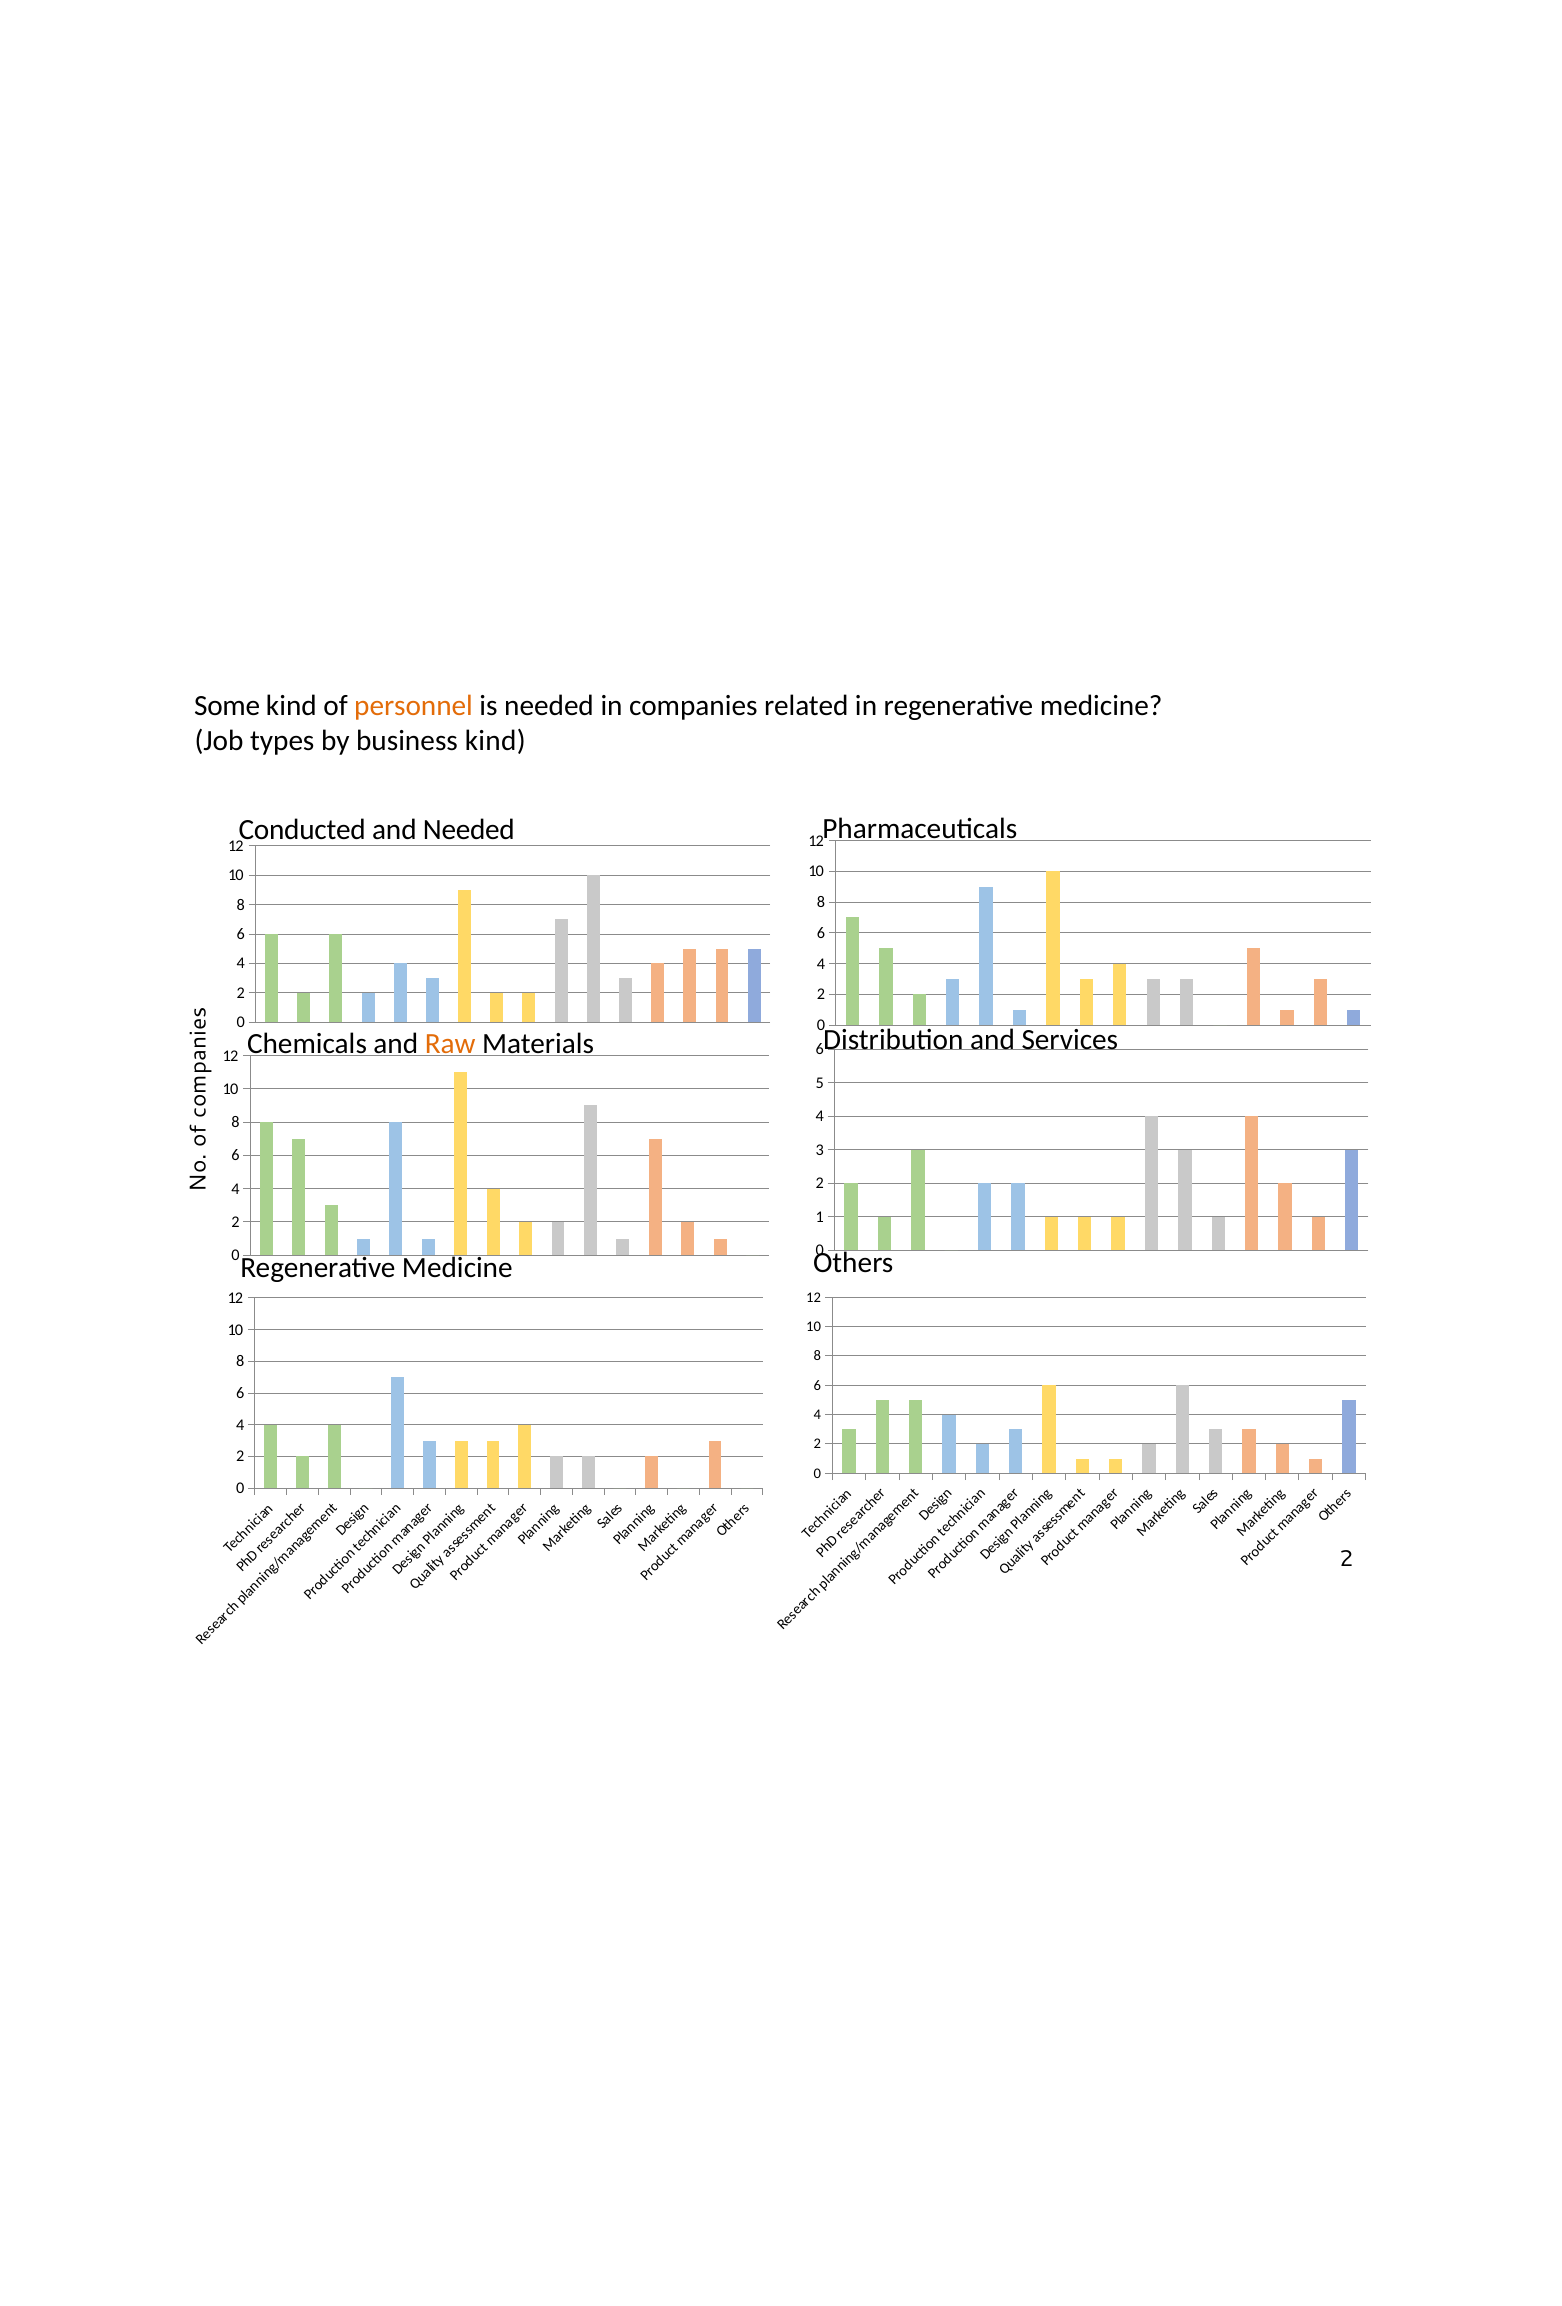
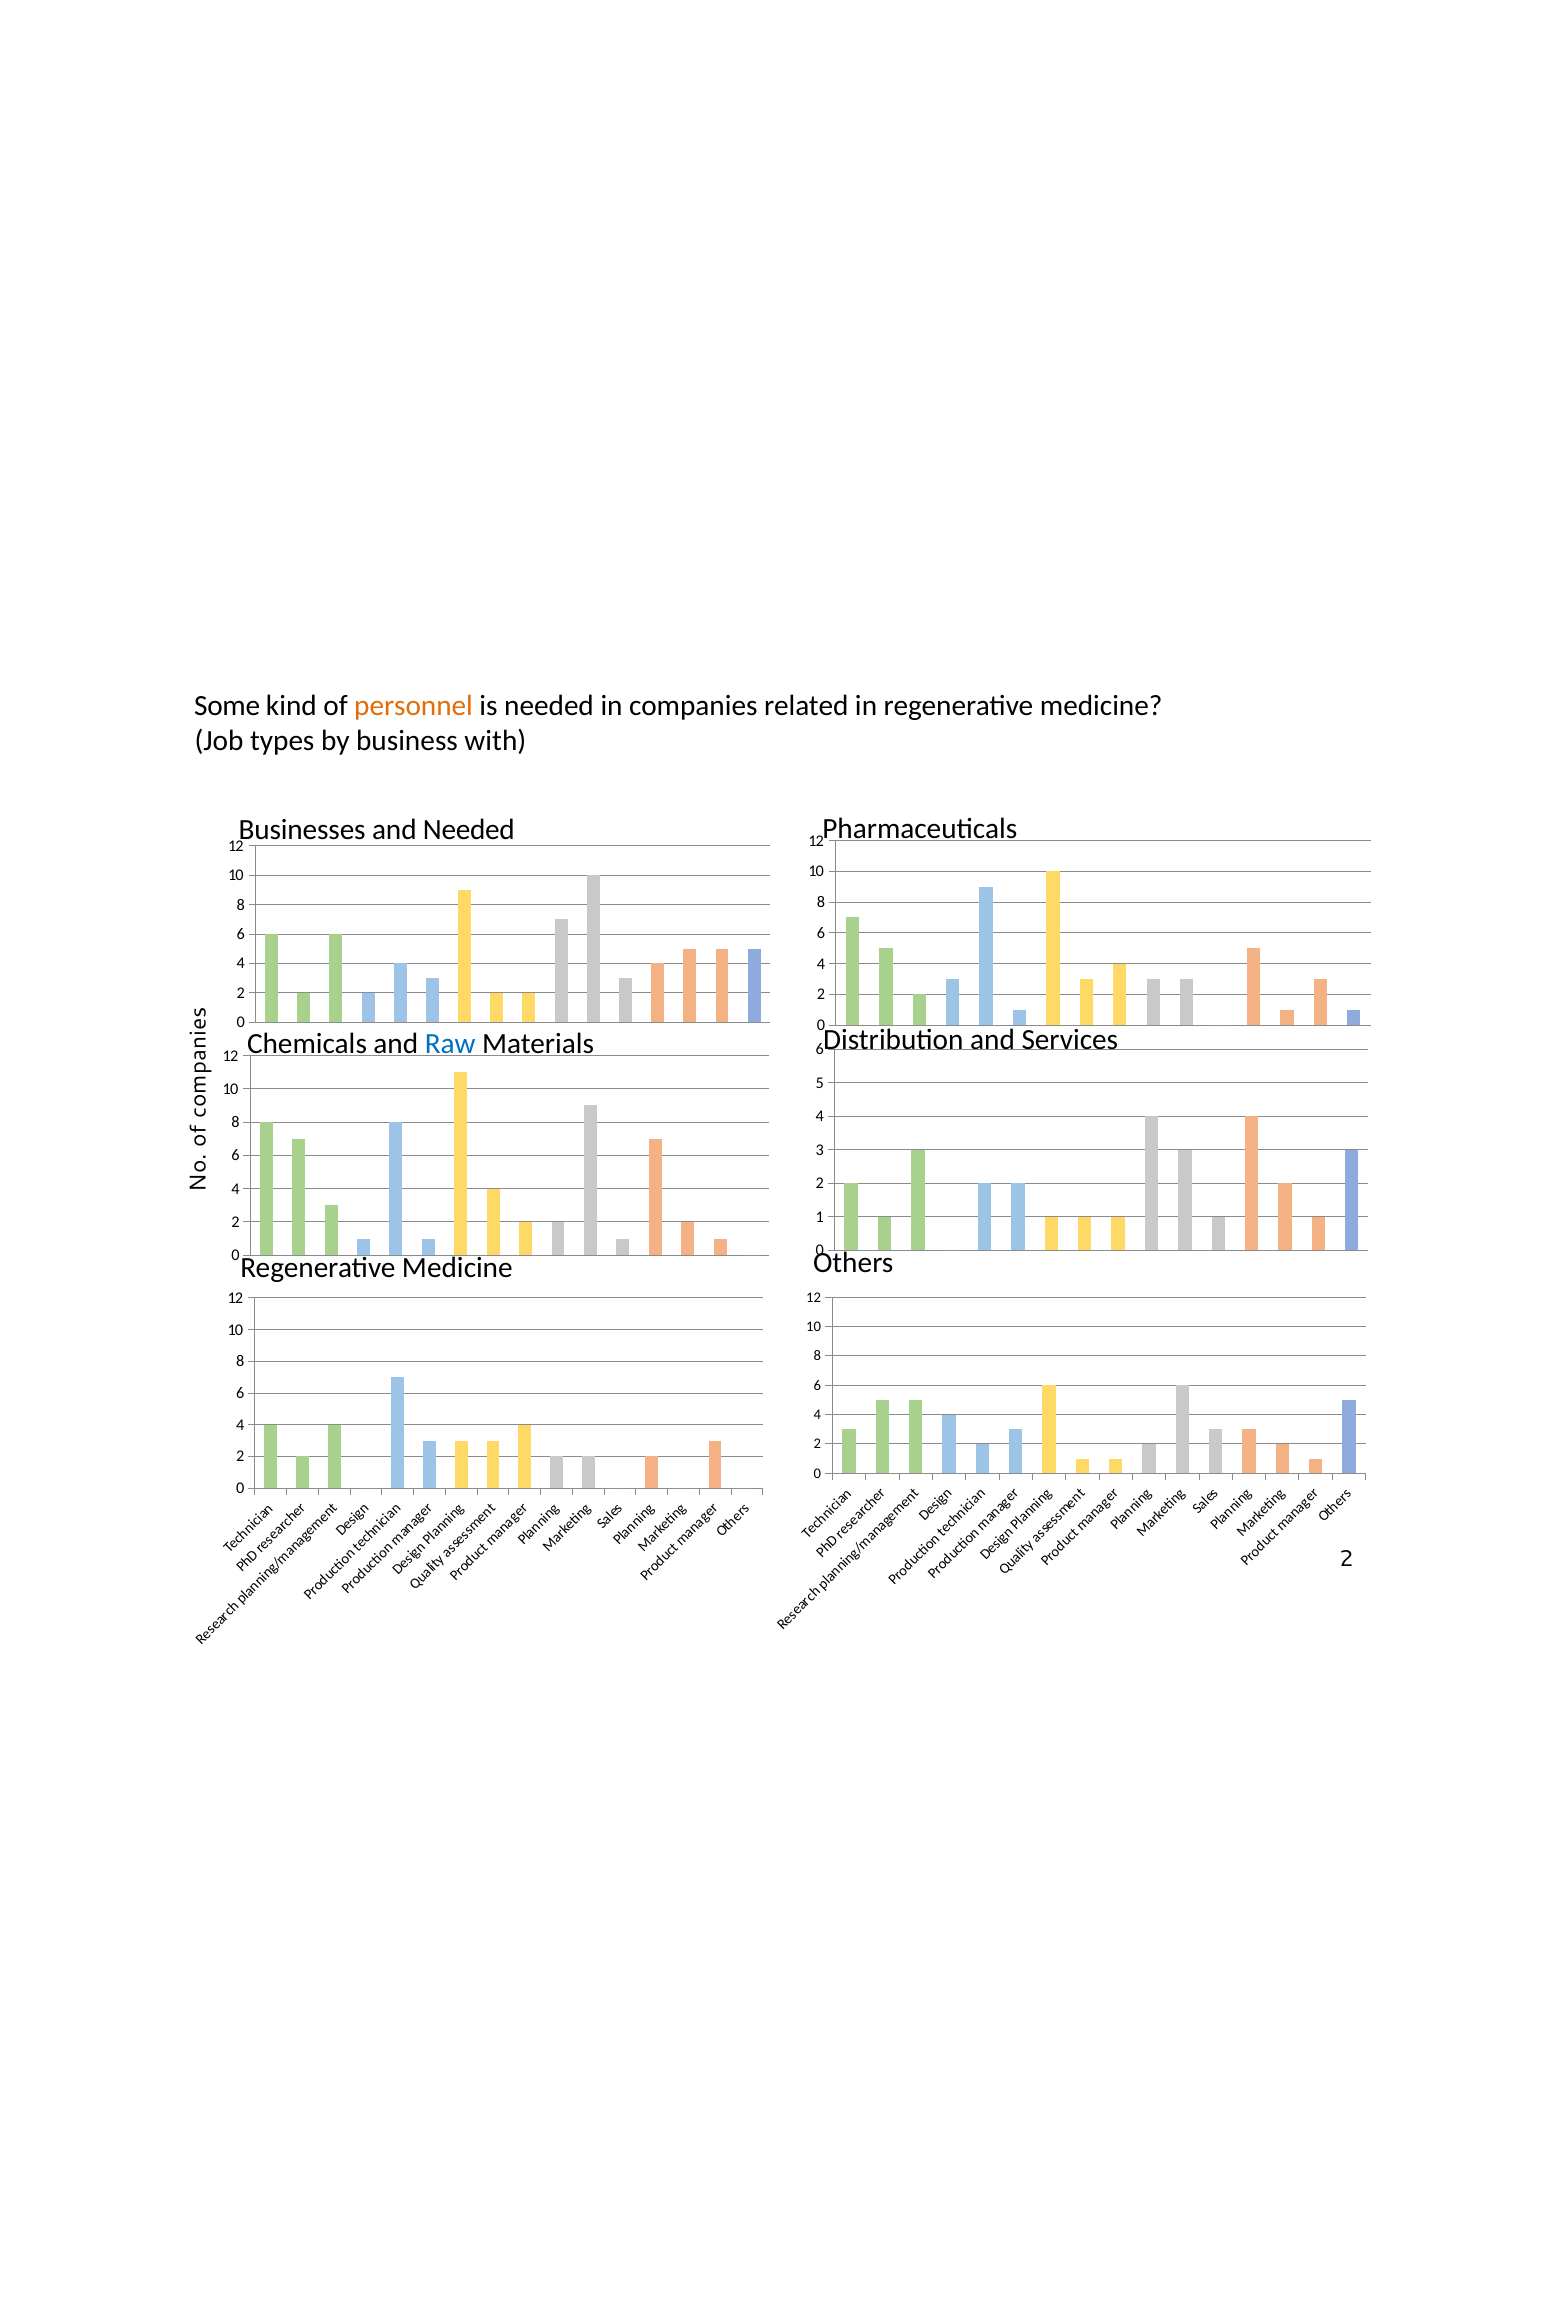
business kind: kind -> with (495, 741)
Conducted: Conducted -> Businesses (302, 830)
Raw colour: orange -> blue (450, 1044)
